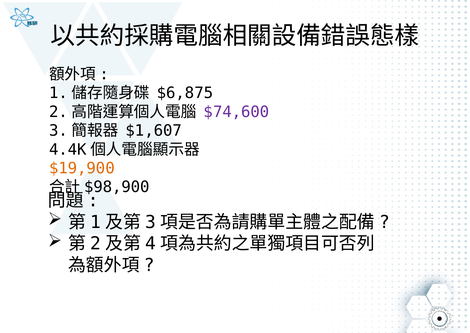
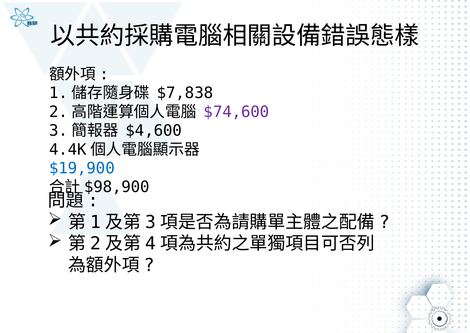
$6,875: $6,875 -> $7,838 (185, 93)
$1,607: $1,607 -> $4,600 (154, 130)
$19,900 colour: orange -> blue (82, 168)
